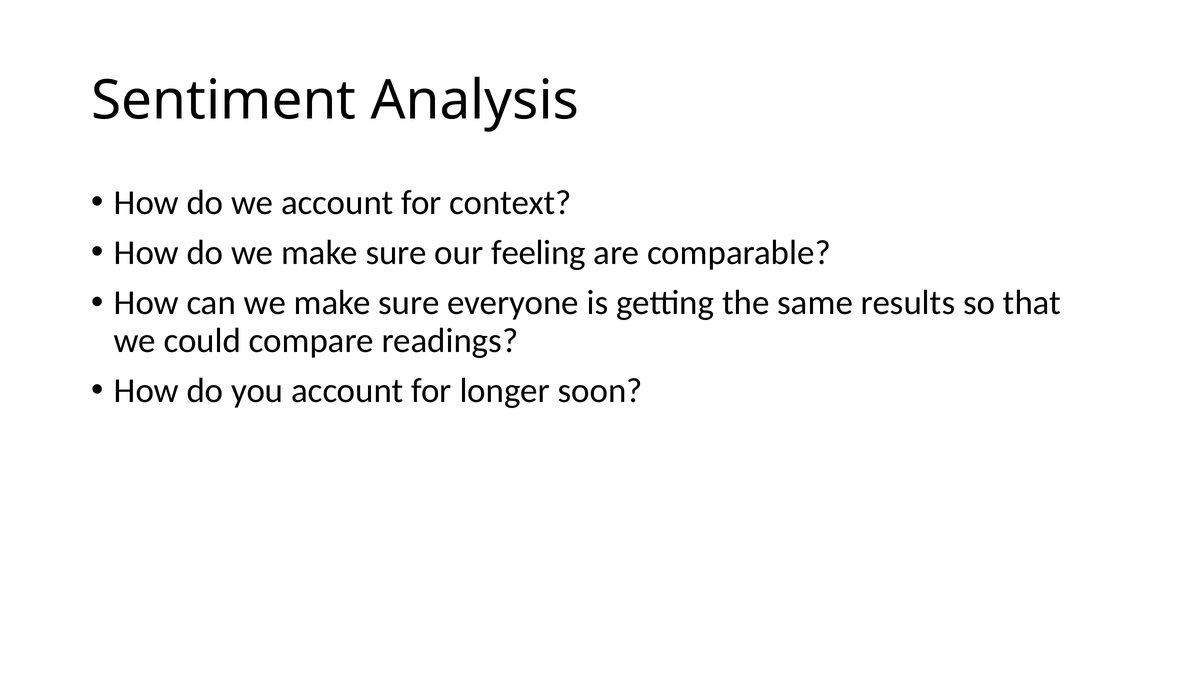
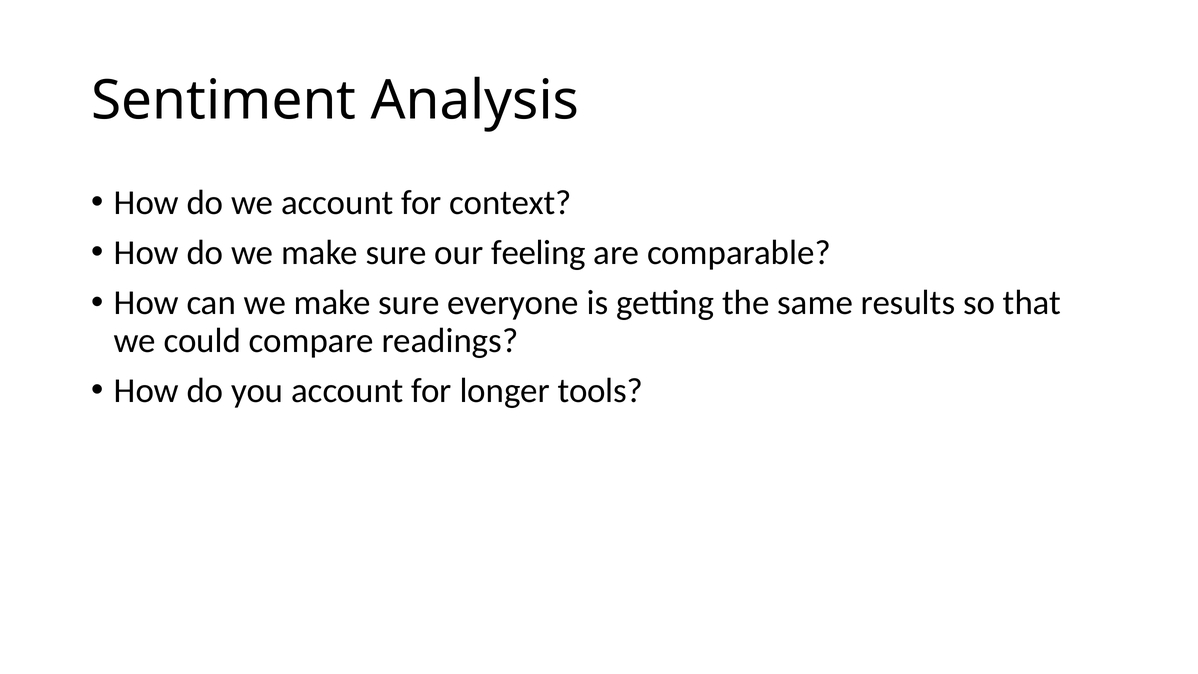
soon: soon -> tools (600, 391)
